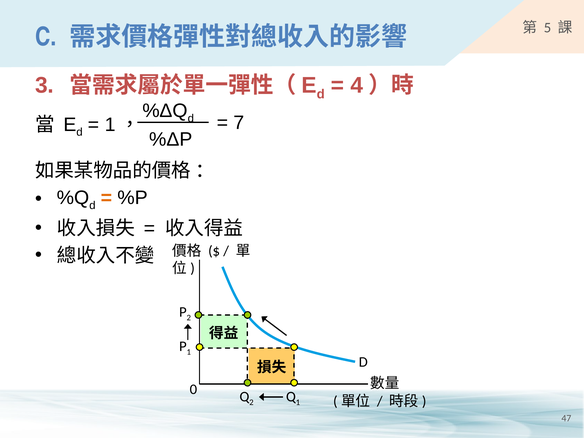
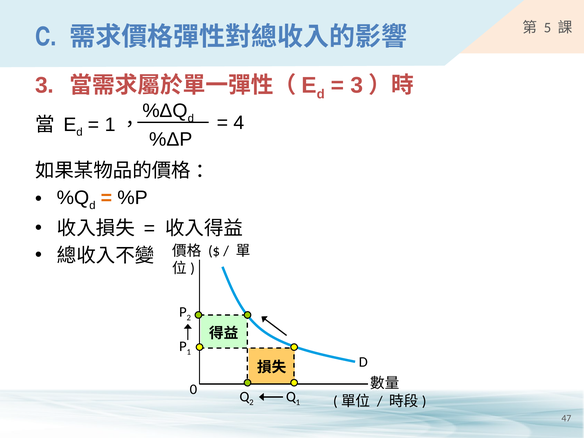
4: 4 -> 3 (357, 85)
7: 7 -> 4 (239, 123)
